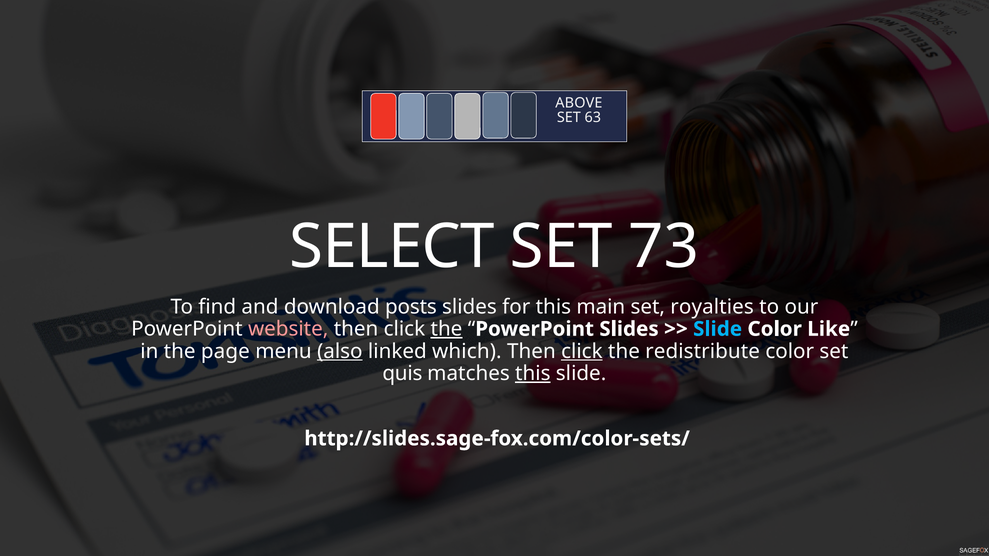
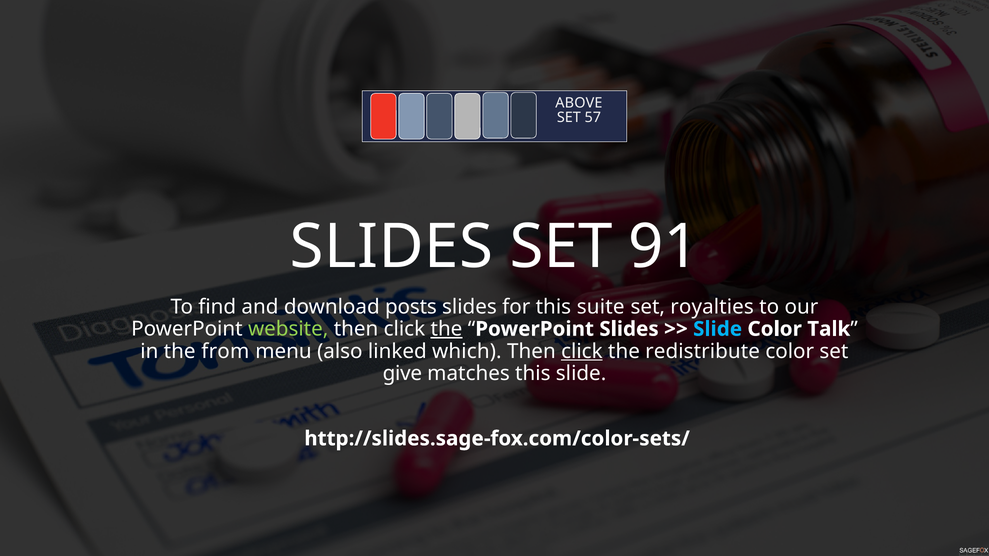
63: 63 -> 57 (593, 117)
SELECT: SELECT -> SLIDES (391, 247)
73: 73 -> 91 (664, 247)
main: main -> suite (601, 307)
website colour: pink -> light green (288, 329)
Like: Like -> Talk (829, 329)
page: page -> from (225, 351)
also underline: present -> none (340, 351)
quis: quis -> give (402, 374)
this underline: present -> none (533, 374)
